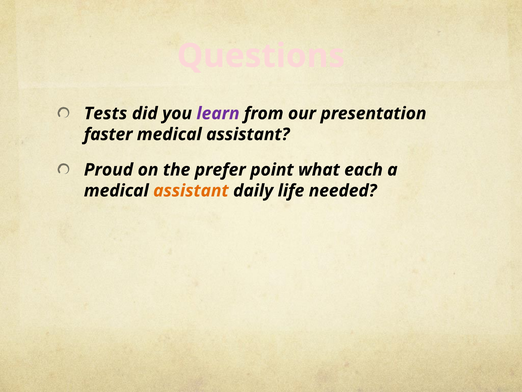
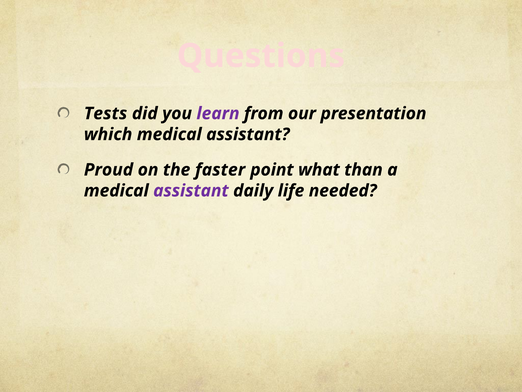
faster: faster -> which (108, 134)
prefer: prefer -> faster (220, 170)
each: each -> than (364, 170)
assistant colour: orange -> purple (191, 190)
